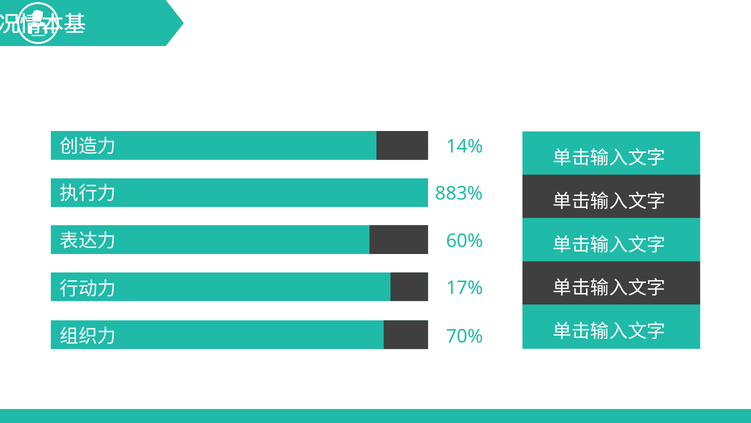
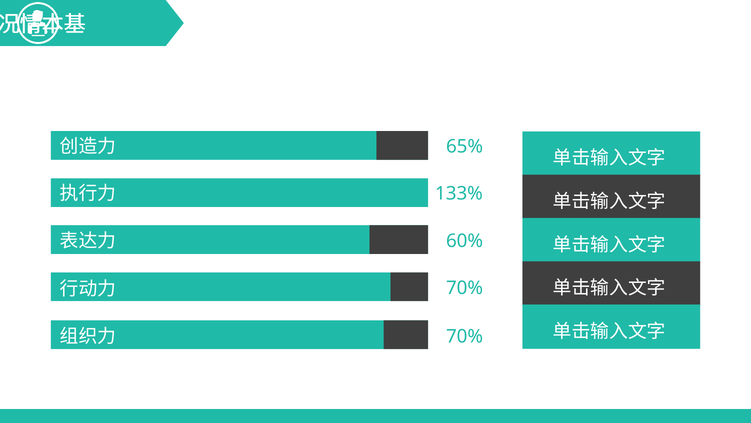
14%: 14% -> 65% (465, 147)
883%: 883% -> 133% (459, 193)
17%: 17% -> 70% (465, 288)
